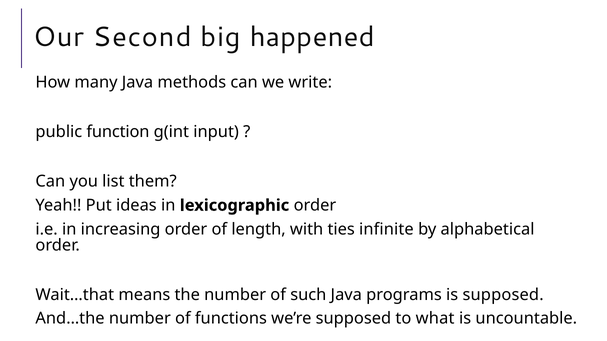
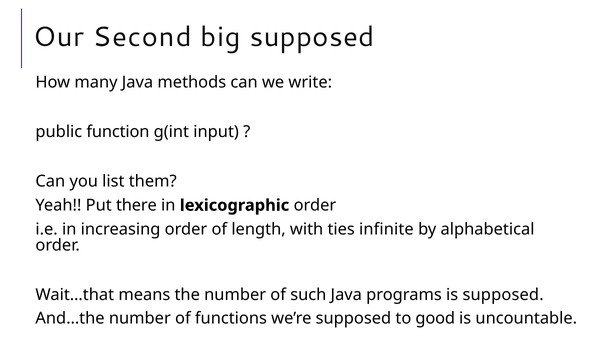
big happened: happened -> supposed (312, 37)
ideas: ideas -> there (136, 206)
what: what -> good (435, 319)
